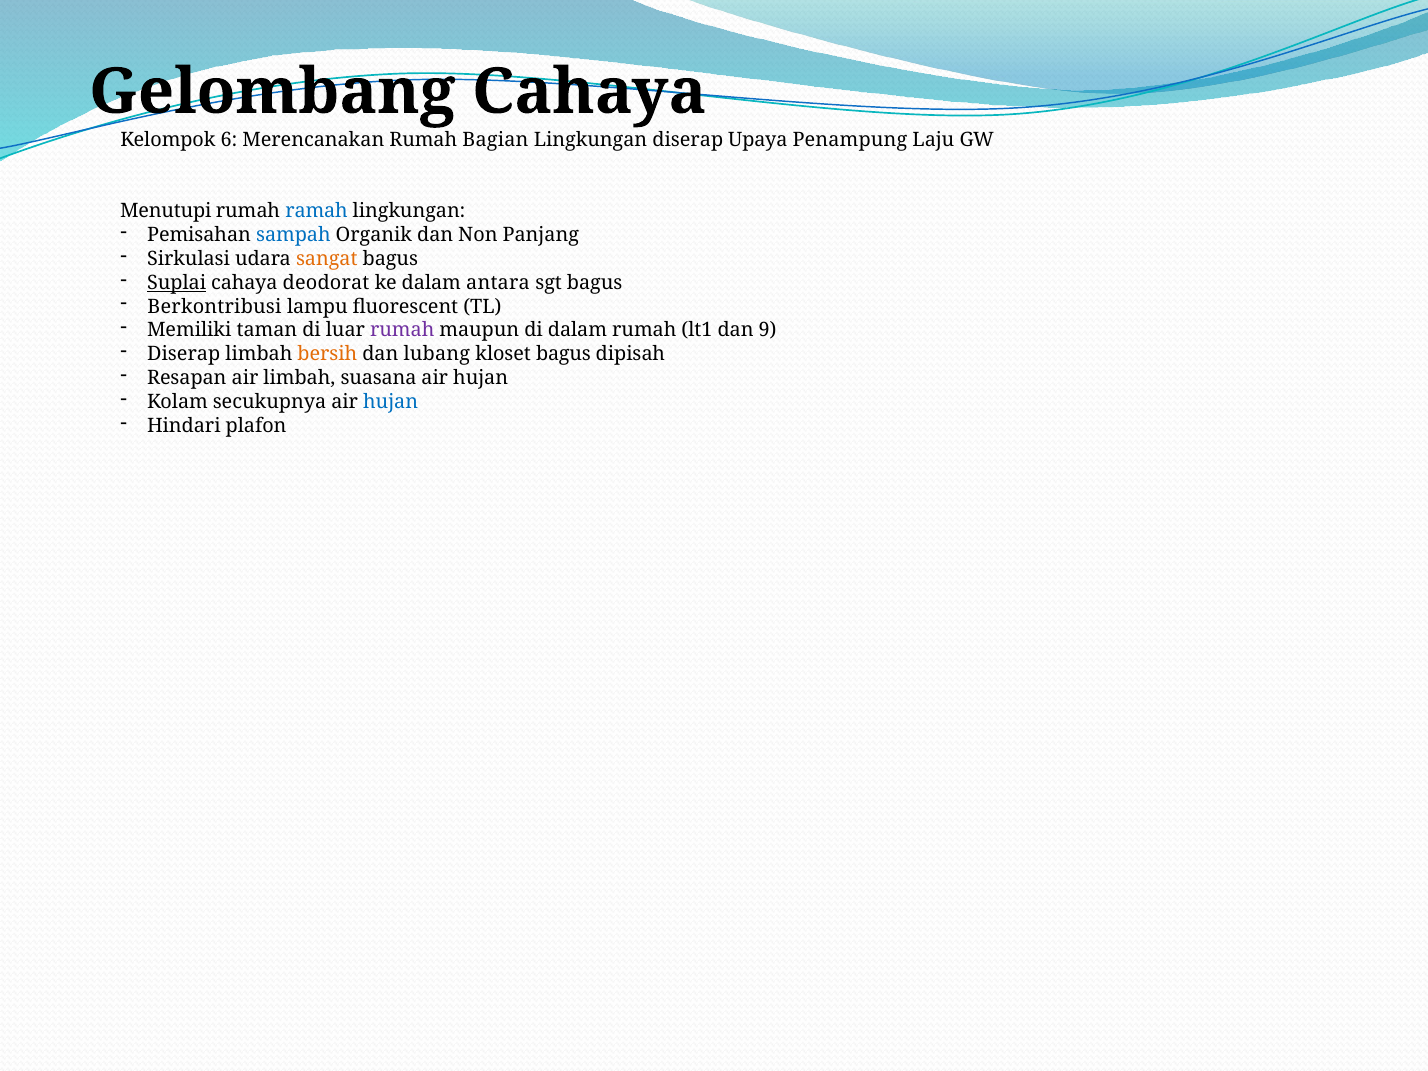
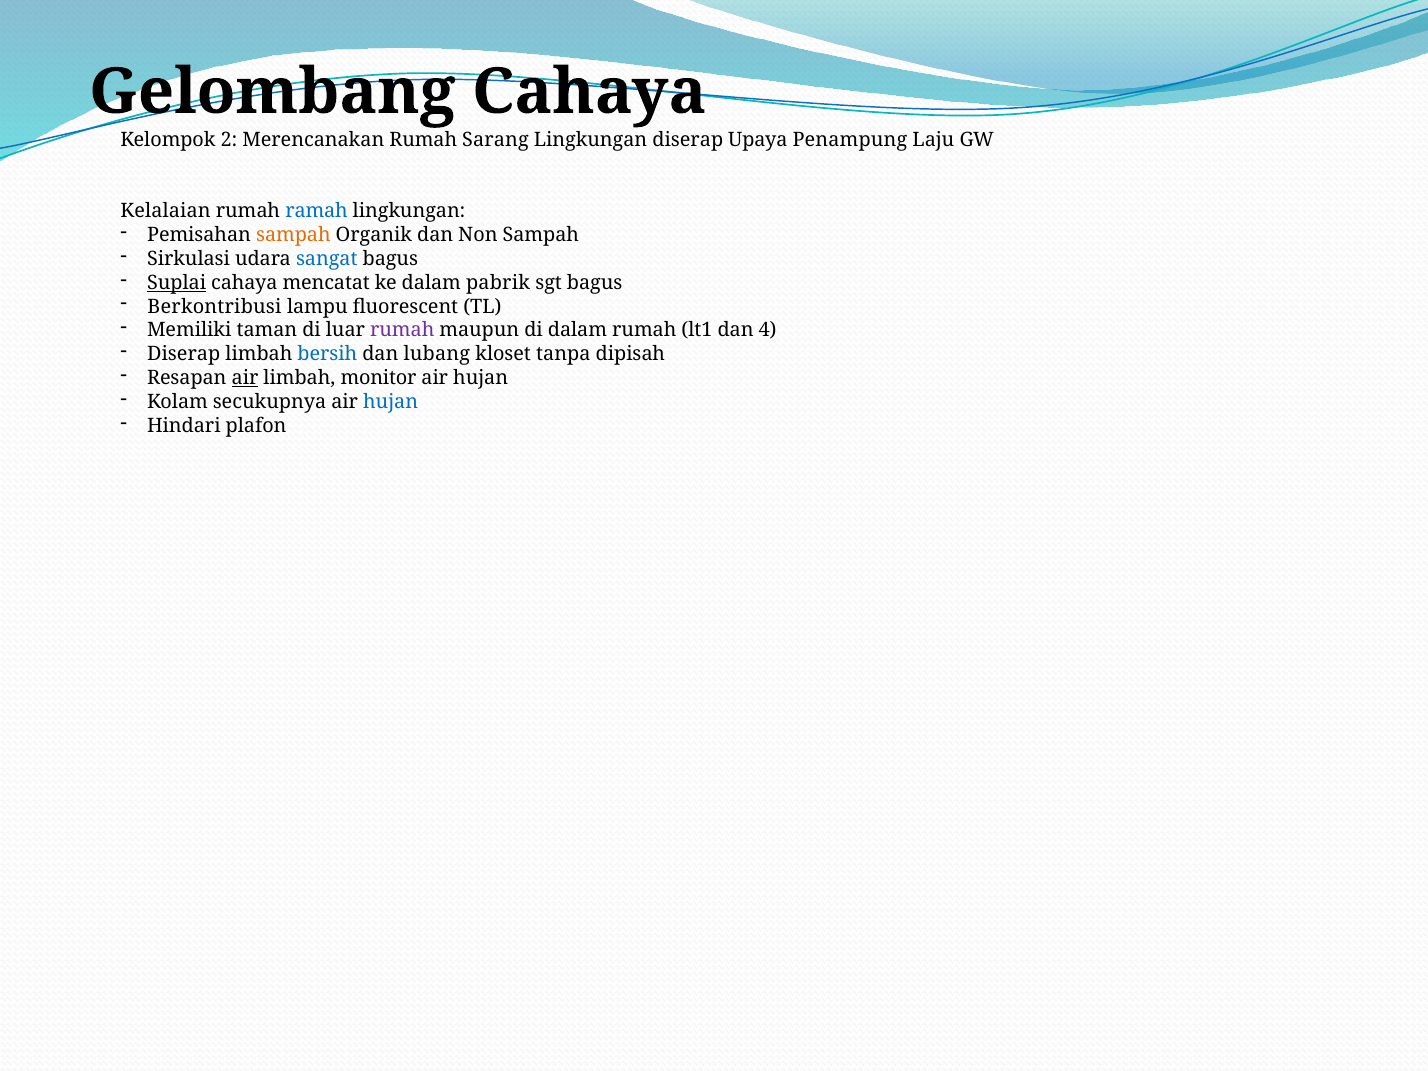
6: 6 -> 2 (229, 140)
Bagian: Bagian -> Sarang (495, 140)
Menutupi: Menutupi -> Kelalaian (166, 211)
sampah colour: blue -> orange (293, 235)
Non Panjang: Panjang -> Sampah (541, 235)
sangat colour: orange -> blue (327, 259)
deodorat: deodorat -> mencatat (326, 283)
antara: antara -> pabrik (498, 283)
9: 9 -> 4 (768, 330)
bersih colour: orange -> blue (327, 354)
kloset bagus: bagus -> tanpa (563, 354)
air underline: none -> present (245, 378)
suasana: suasana -> monitor (379, 378)
